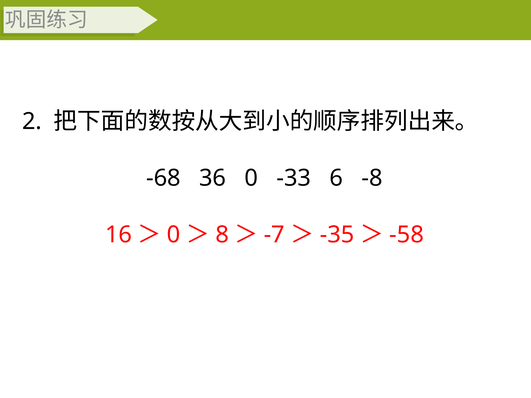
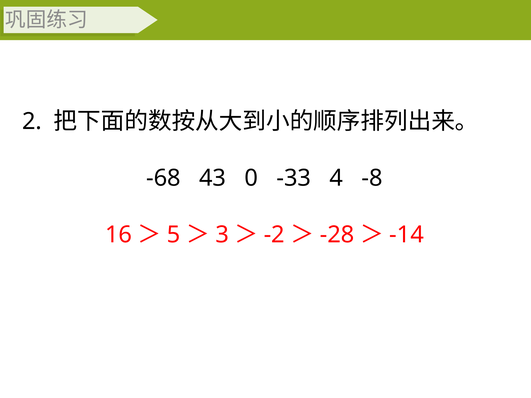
36: 36 -> 43 (213, 178)
6: 6 -> 4 (336, 178)
0: 0 -> 5 (174, 235)
8: 8 -> 3 (222, 235)
-7: -7 -> -2 (274, 235)
-35: -35 -> -28 (337, 235)
-58: -58 -> -14 (407, 235)
